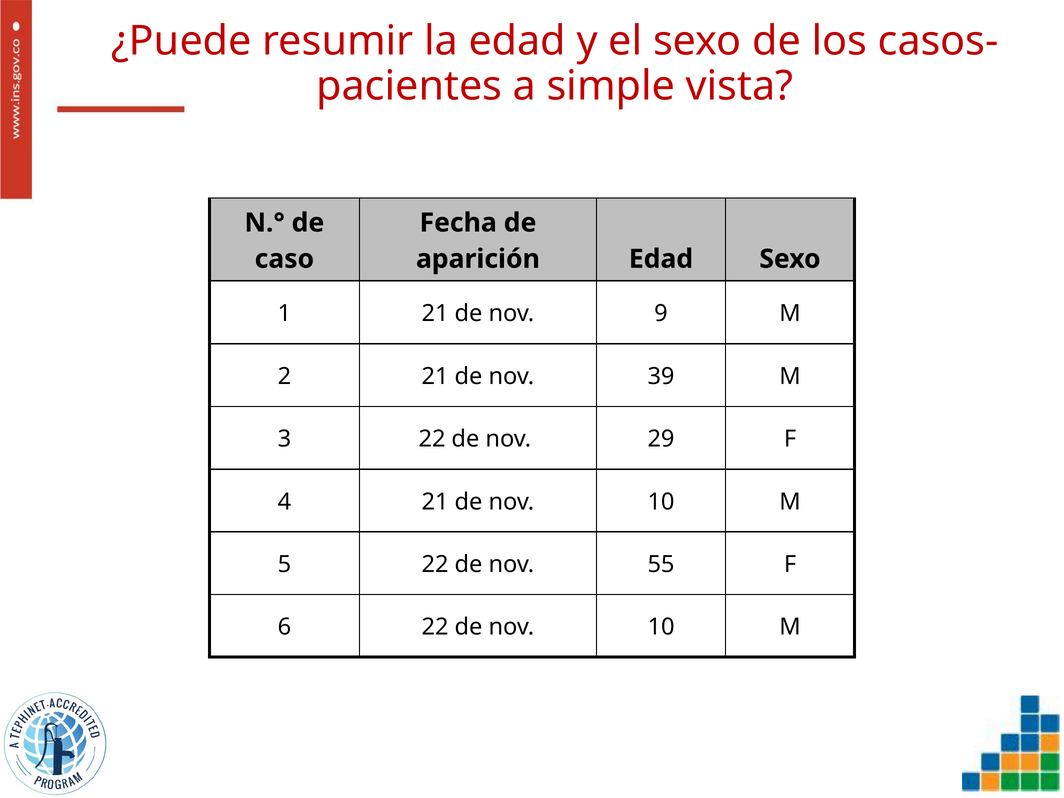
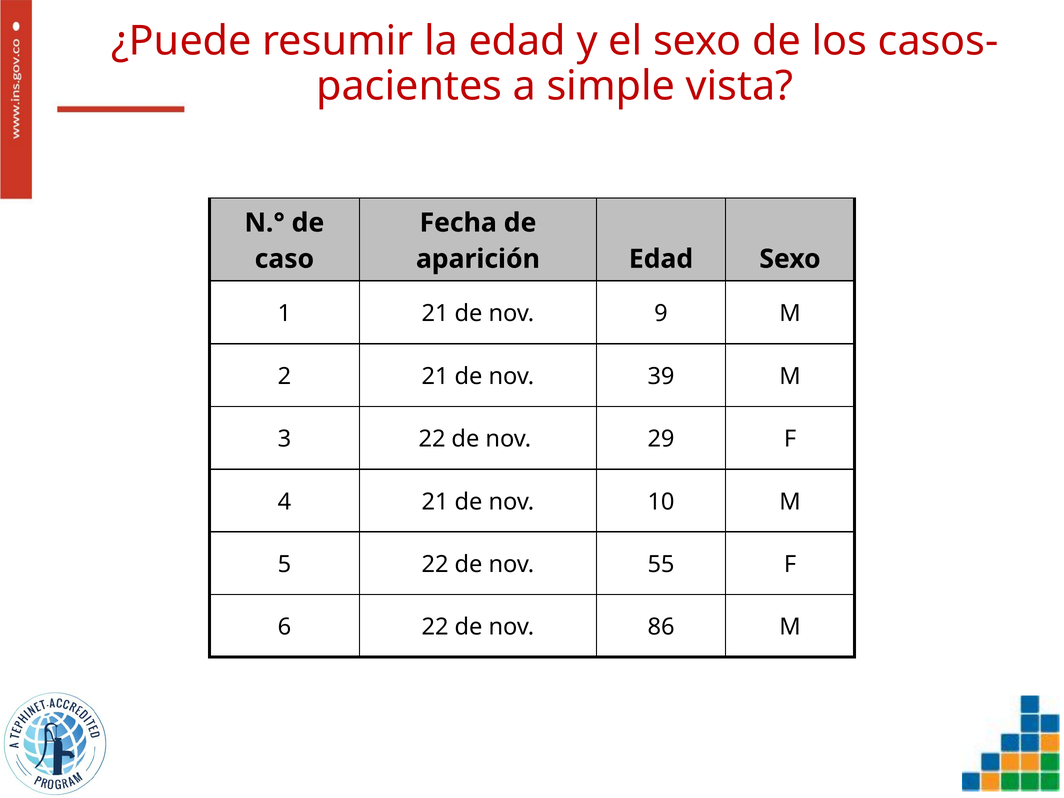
22 de nov 10: 10 -> 86 (661, 627)
